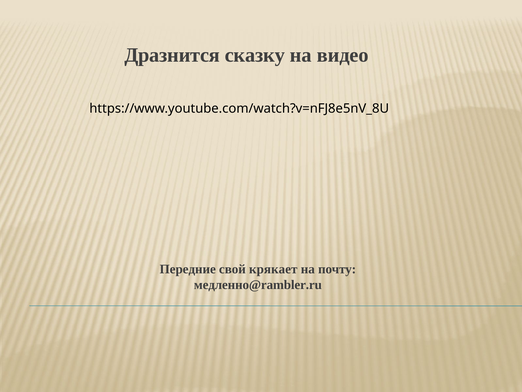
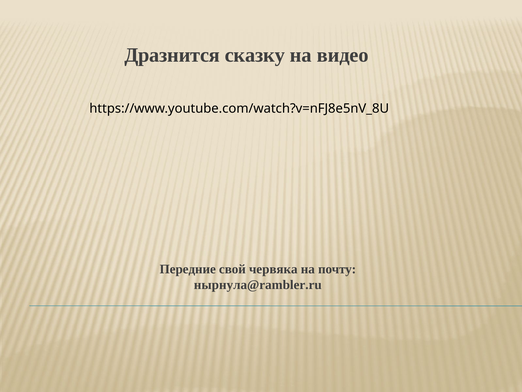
крякает: крякает -> червяка (273, 269)
медленно@rambler.ru: медленно@rambler.ru -> нырнула@rambler.ru (258, 284)
